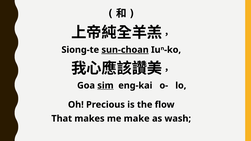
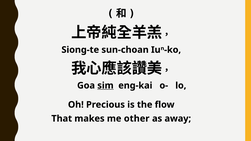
sun-choan underline: present -> none (125, 50)
make: make -> other (137, 119)
wash: wash -> away (178, 119)
